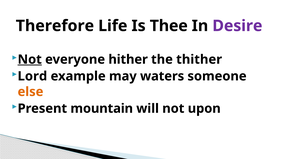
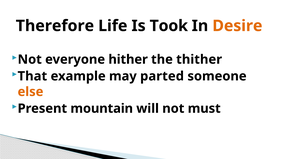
Thee: Thee -> Took (169, 26)
Desire colour: purple -> orange (237, 26)
Not underline: present -> none (30, 59)
Lord: Lord -> That (32, 76)
waters: waters -> parted (162, 76)
upon: upon -> must (204, 108)
